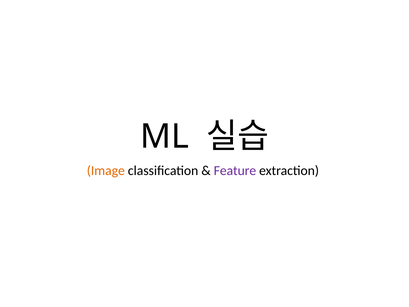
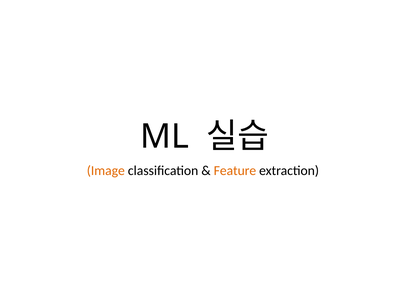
Feature colour: purple -> orange (235, 170)
